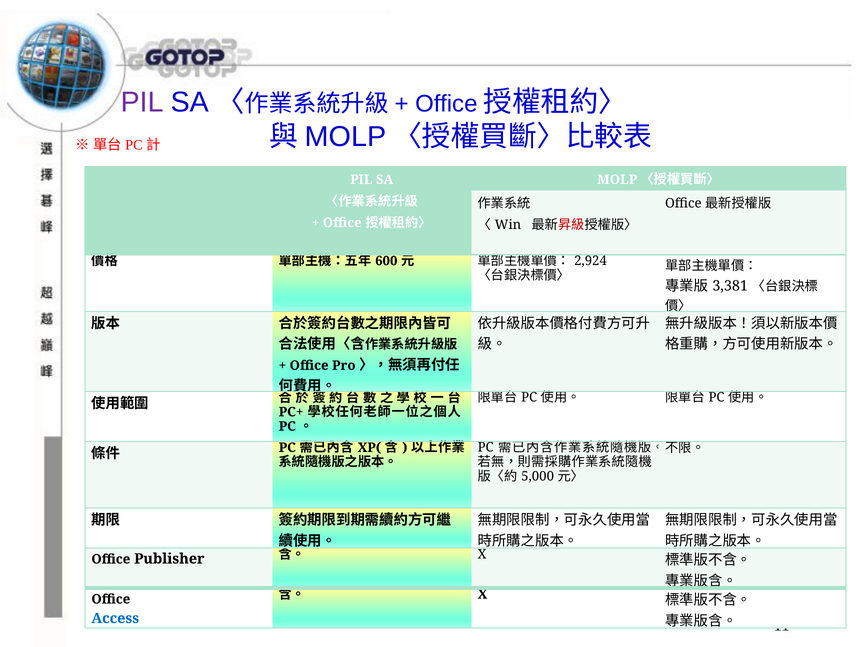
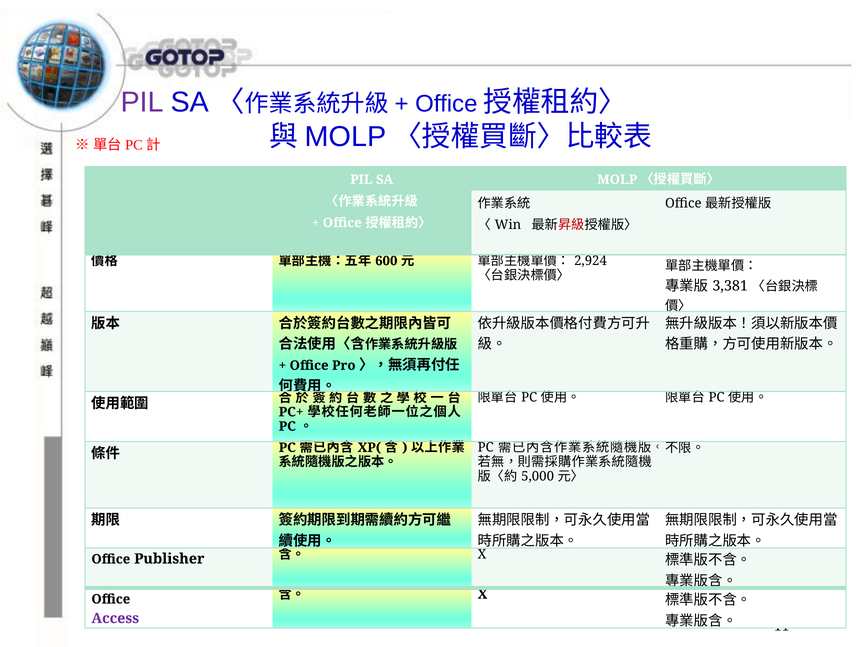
Access colour: blue -> purple (115, 619)
